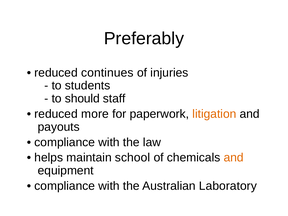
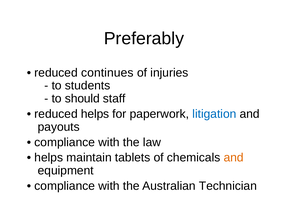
reduced more: more -> helps (95, 114)
litigation colour: orange -> blue (214, 114)
school: school -> tablets (133, 158)
Laboratory: Laboratory -> Technician (228, 186)
